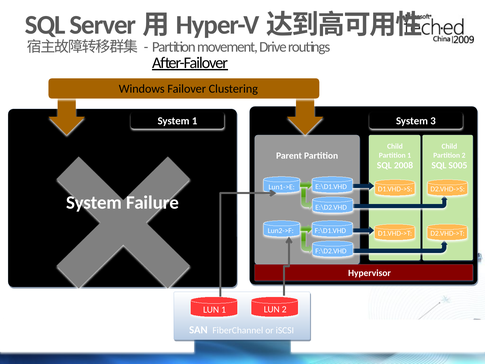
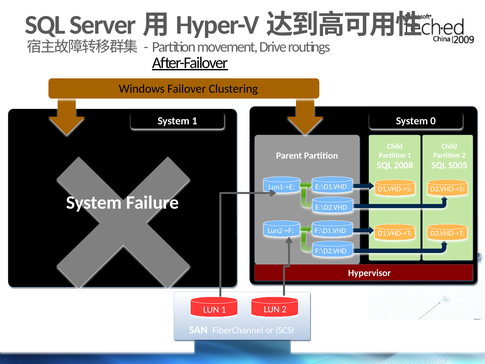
3: 3 -> 0 (433, 121)
